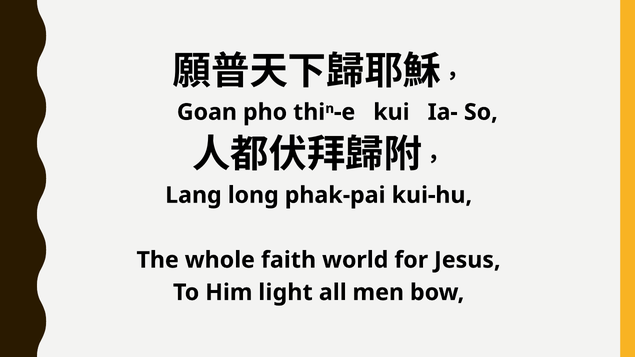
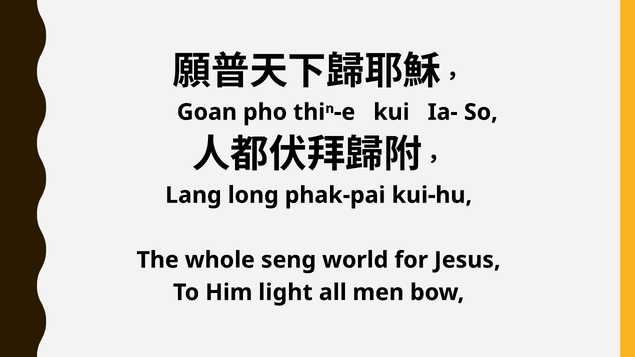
faith: faith -> seng (289, 260)
